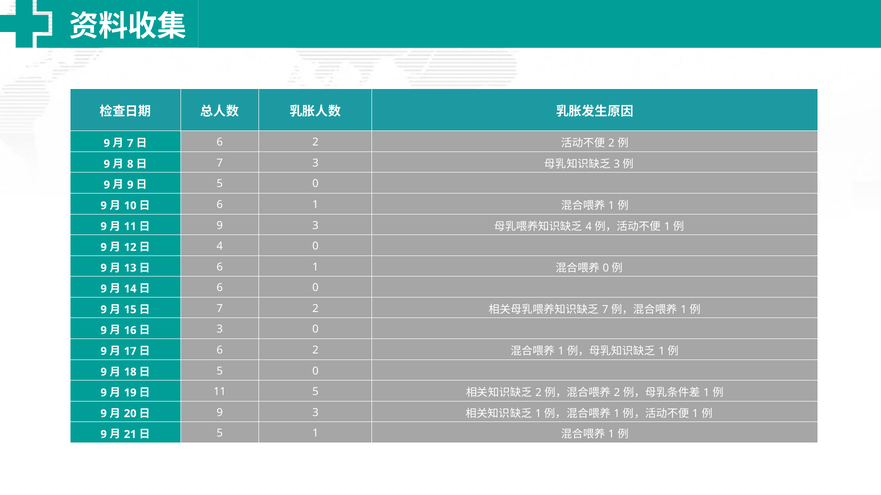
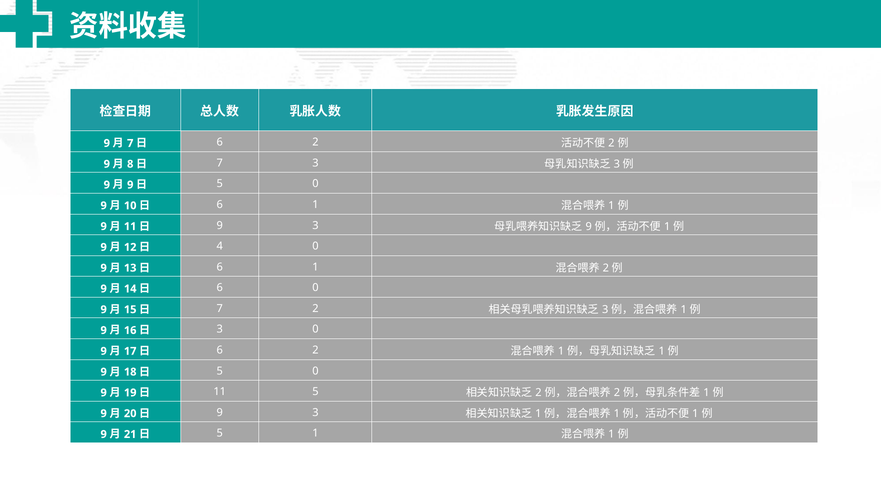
4: 4 -> 9 (589, 227)
0: 0 -> 2 (606, 268)
7: 7 -> 3 (605, 310)
